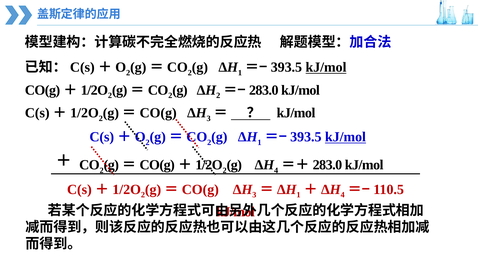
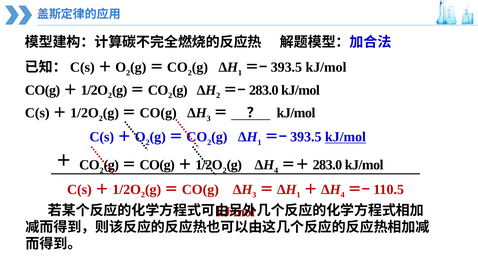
kJ/mol underline: present -> none (326, 67)
